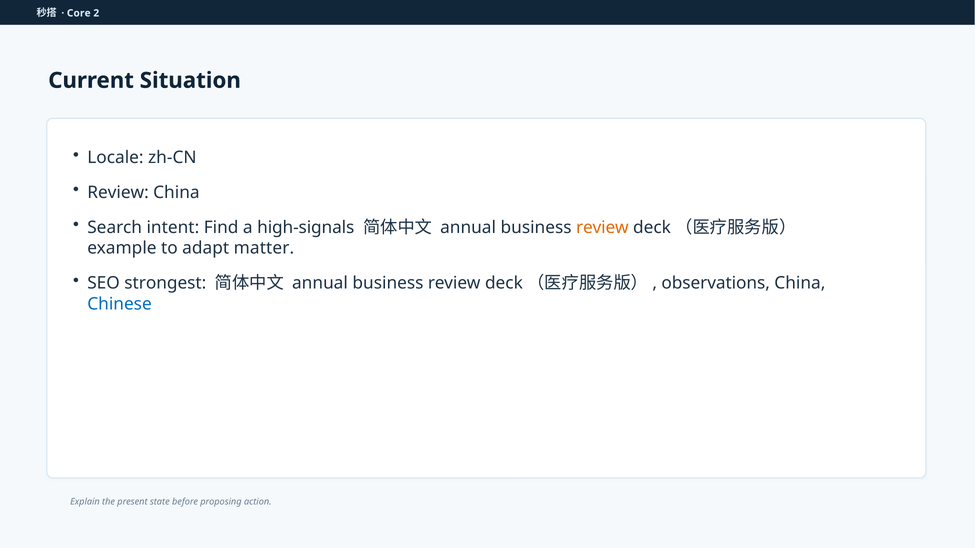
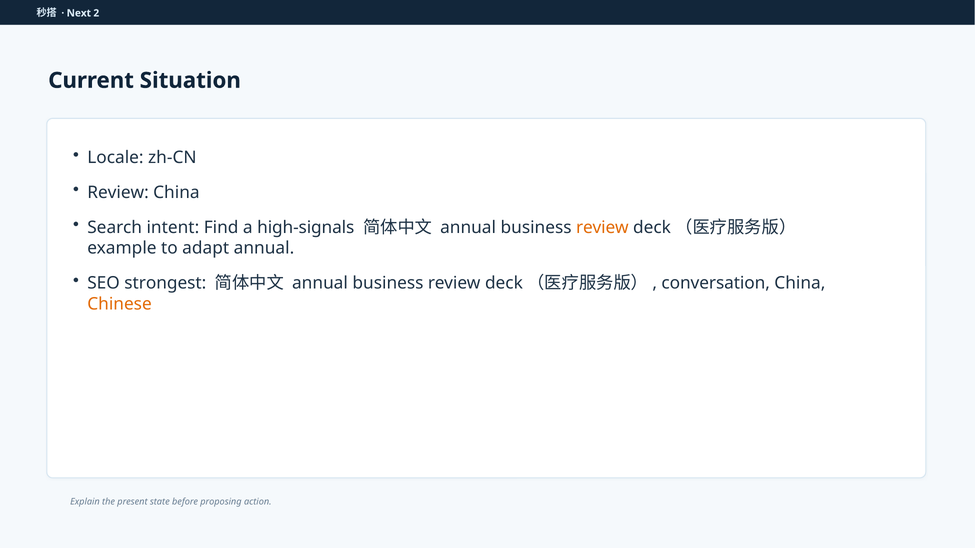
Core: Core -> Next (79, 13)
adapt matter: matter -> annual (264, 248)
observations: observations -> conversation (716, 283)
Chinese colour: blue -> orange (120, 304)
